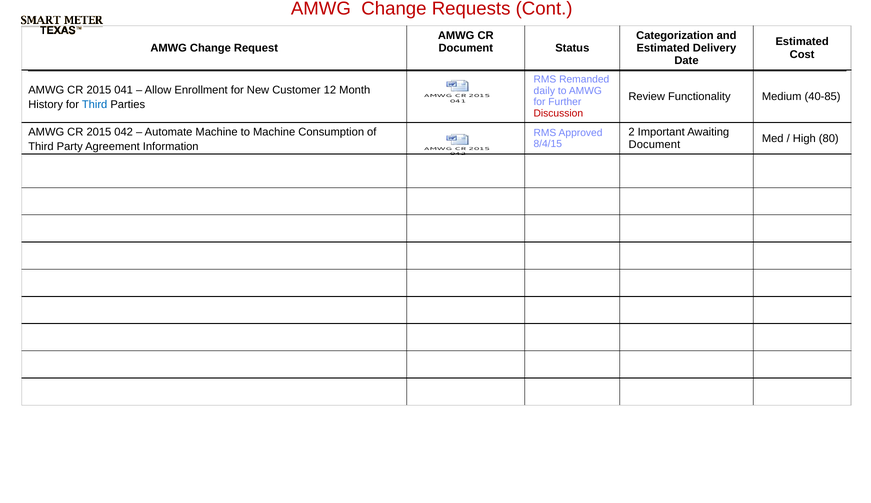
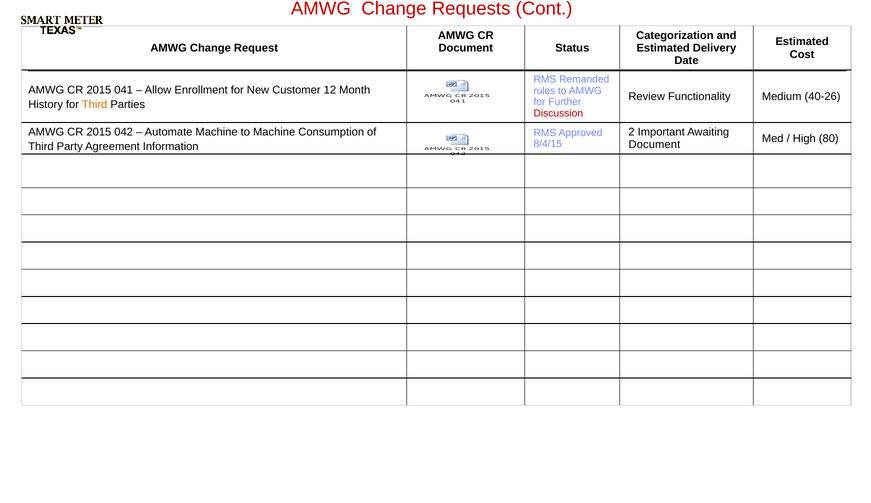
daily: daily -> rules (544, 91)
40-85: 40-85 -> 40-26 (823, 96)
Third colour: blue -> orange (95, 104)
